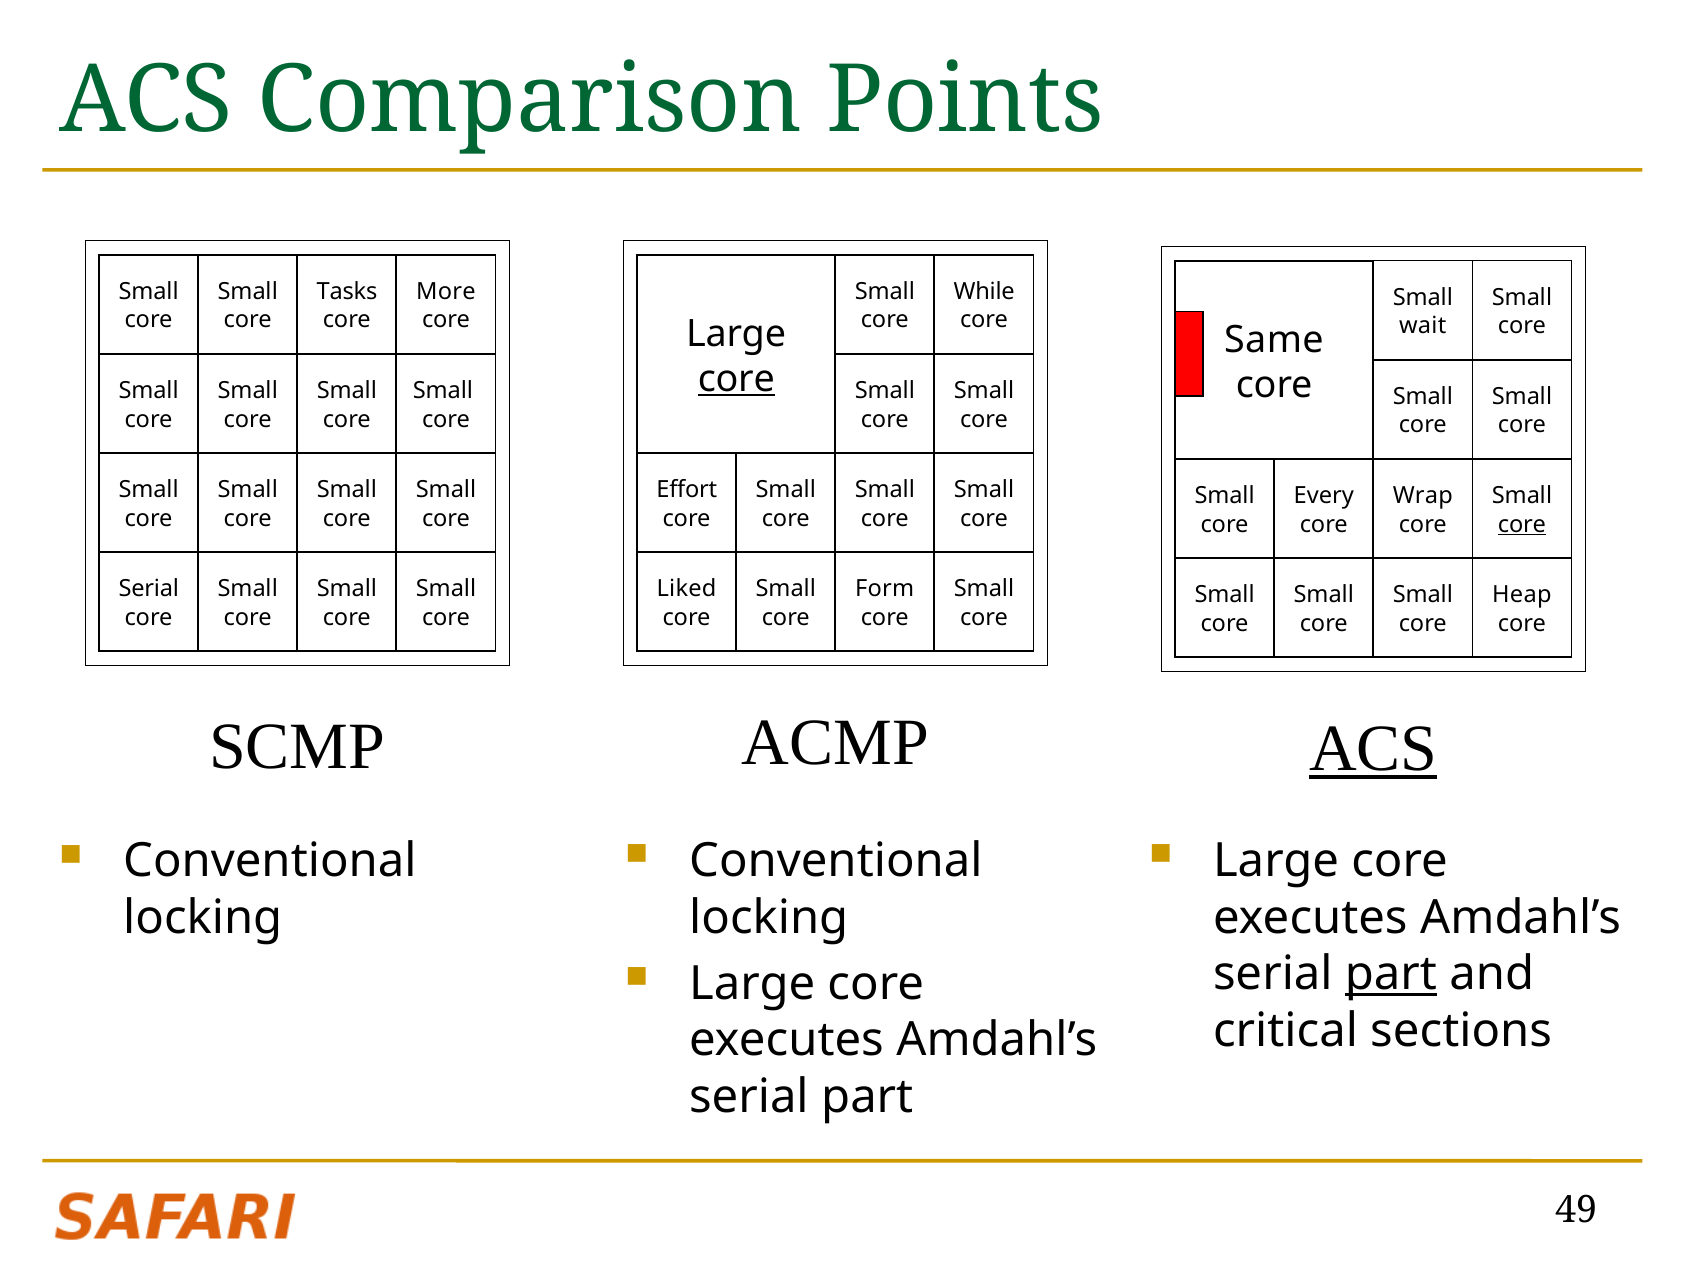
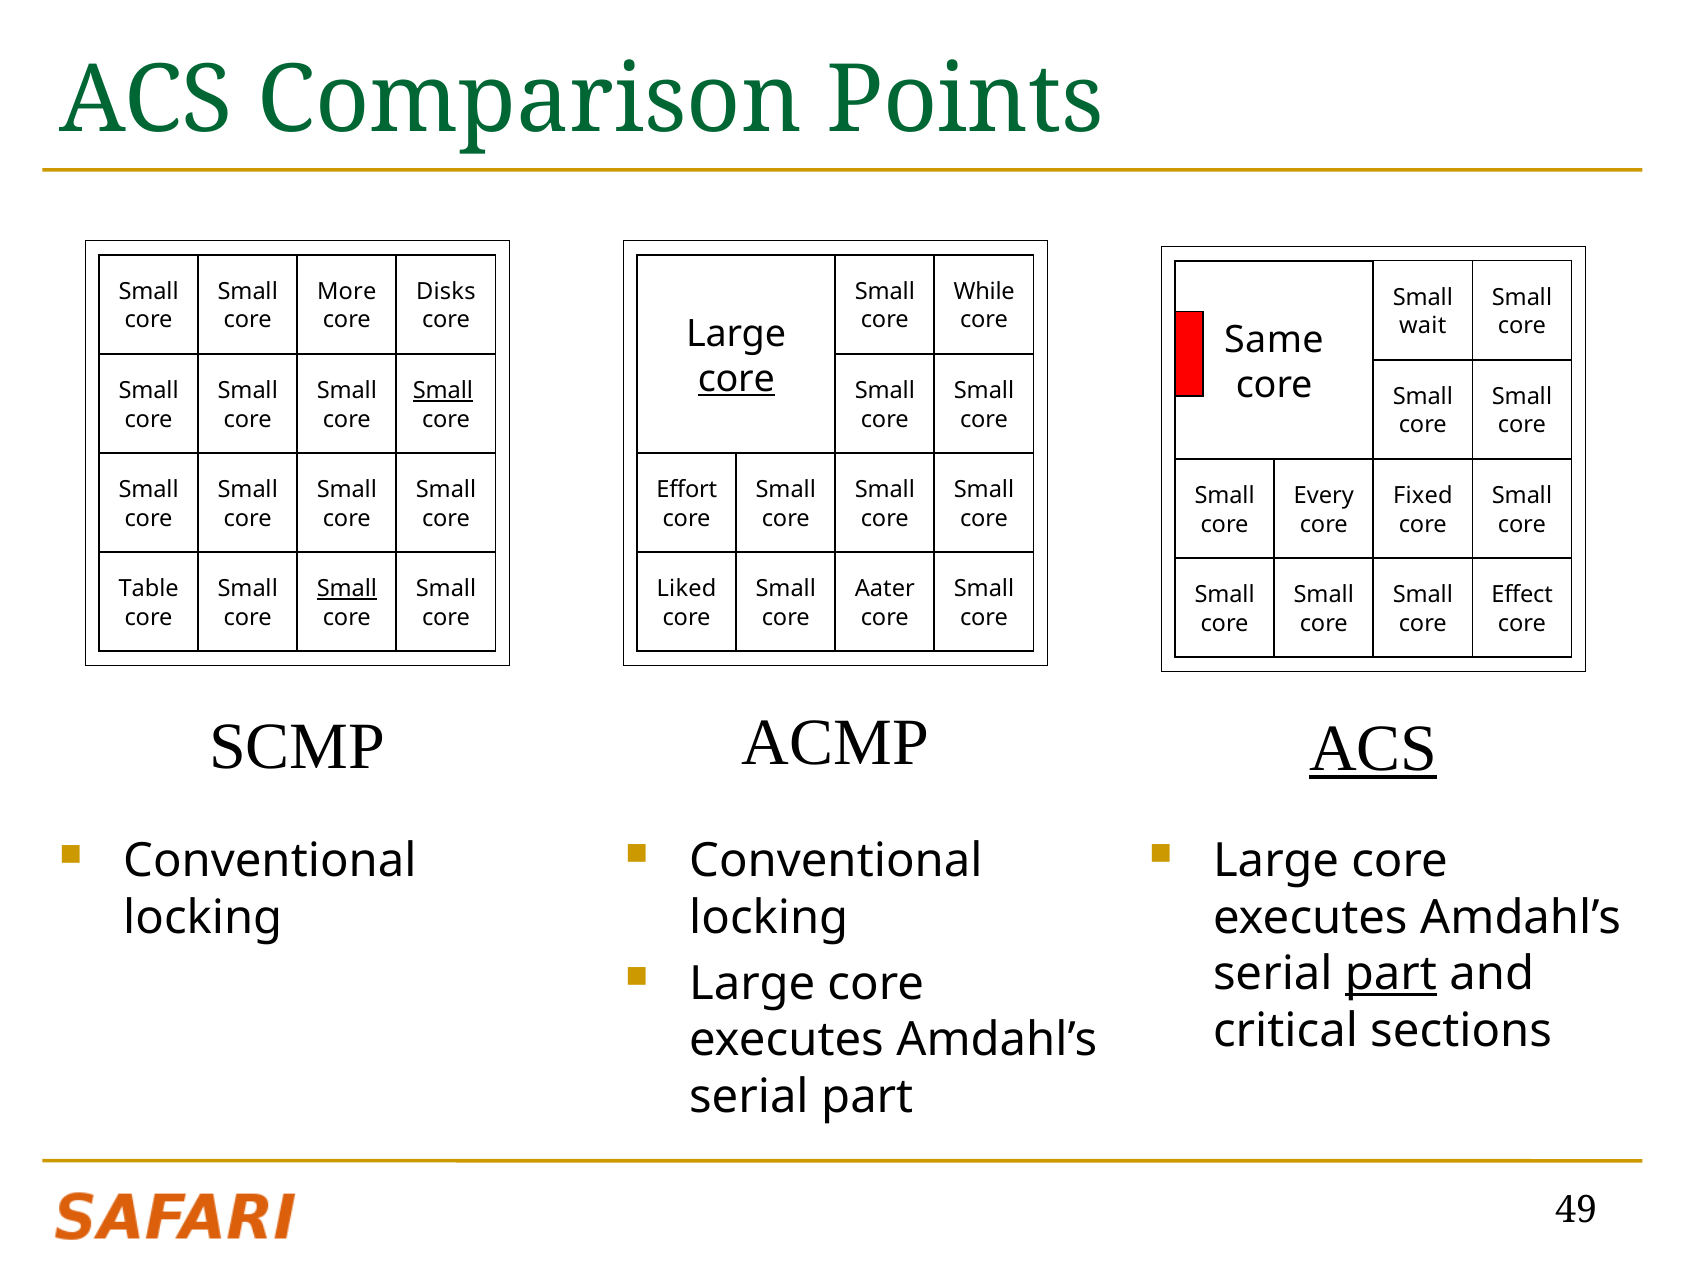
Tasks: Tasks -> More (347, 292)
More: More -> Disks (446, 292)
Small underline: none -> present (443, 391)
Wrap: Wrap -> Fixed (1423, 496)
core underline: present -> none (1522, 524)
Serial: Serial -> Table (149, 589)
Small underline: none -> present (347, 589)
Form: Form -> Aater (885, 589)
Heap: Heap -> Effect (1522, 595)
